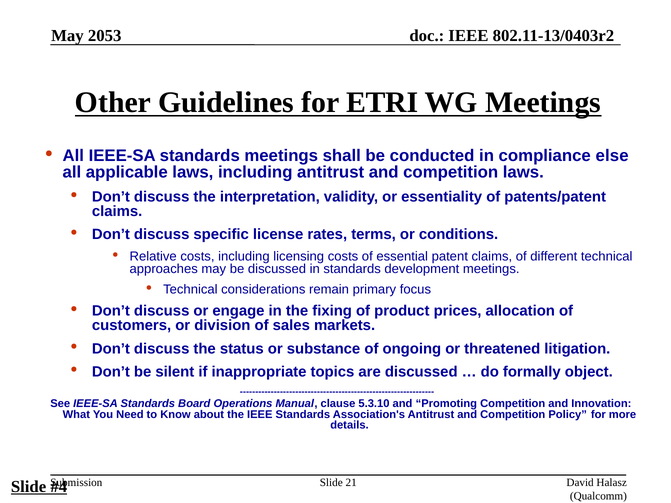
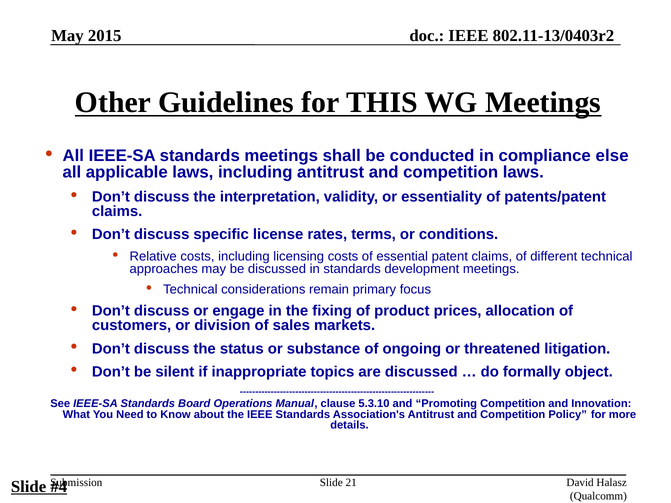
2053: 2053 -> 2015 (105, 36)
ETRI: ETRI -> THIS (382, 103)
